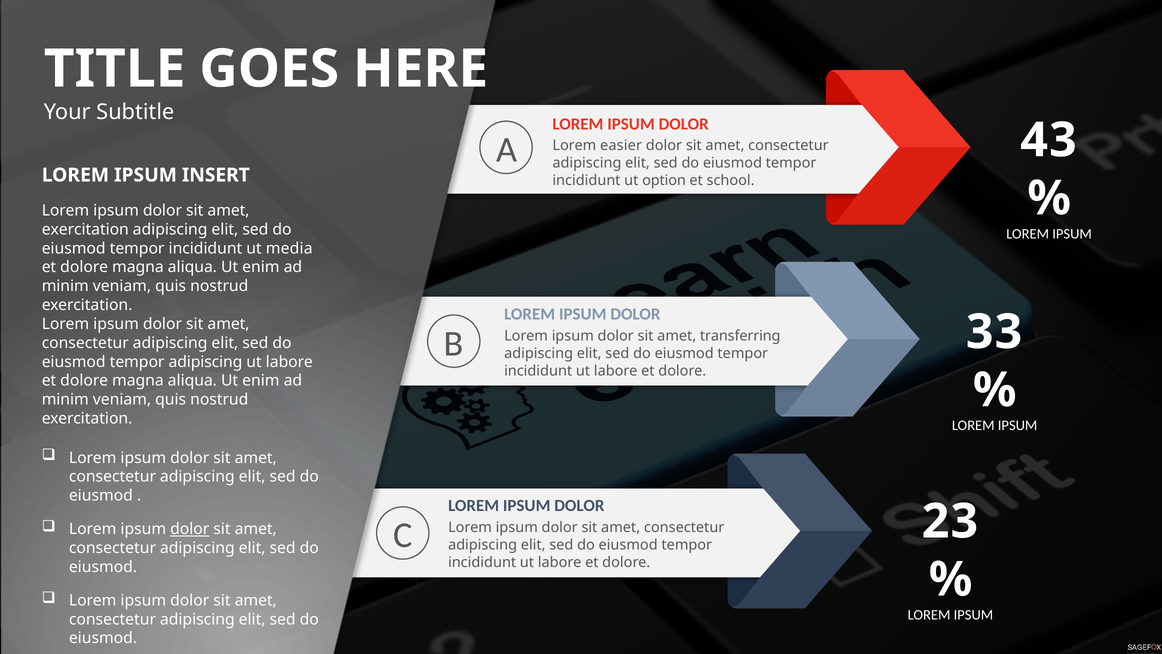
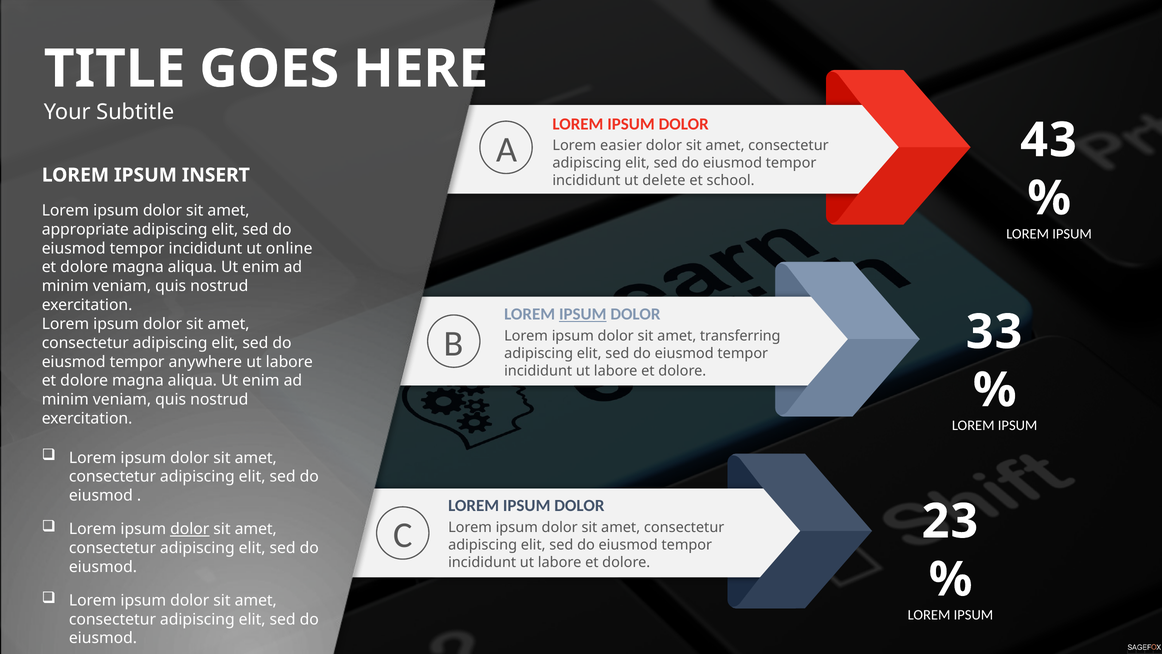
option: option -> delete (664, 180)
exercitation: exercitation -> appropriate (85, 229)
media: media -> online (289, 248)
IPSUM underline: none -> present (583, 314)
tempor adipiscing: adipiscing -> anywhere (205, 362)
